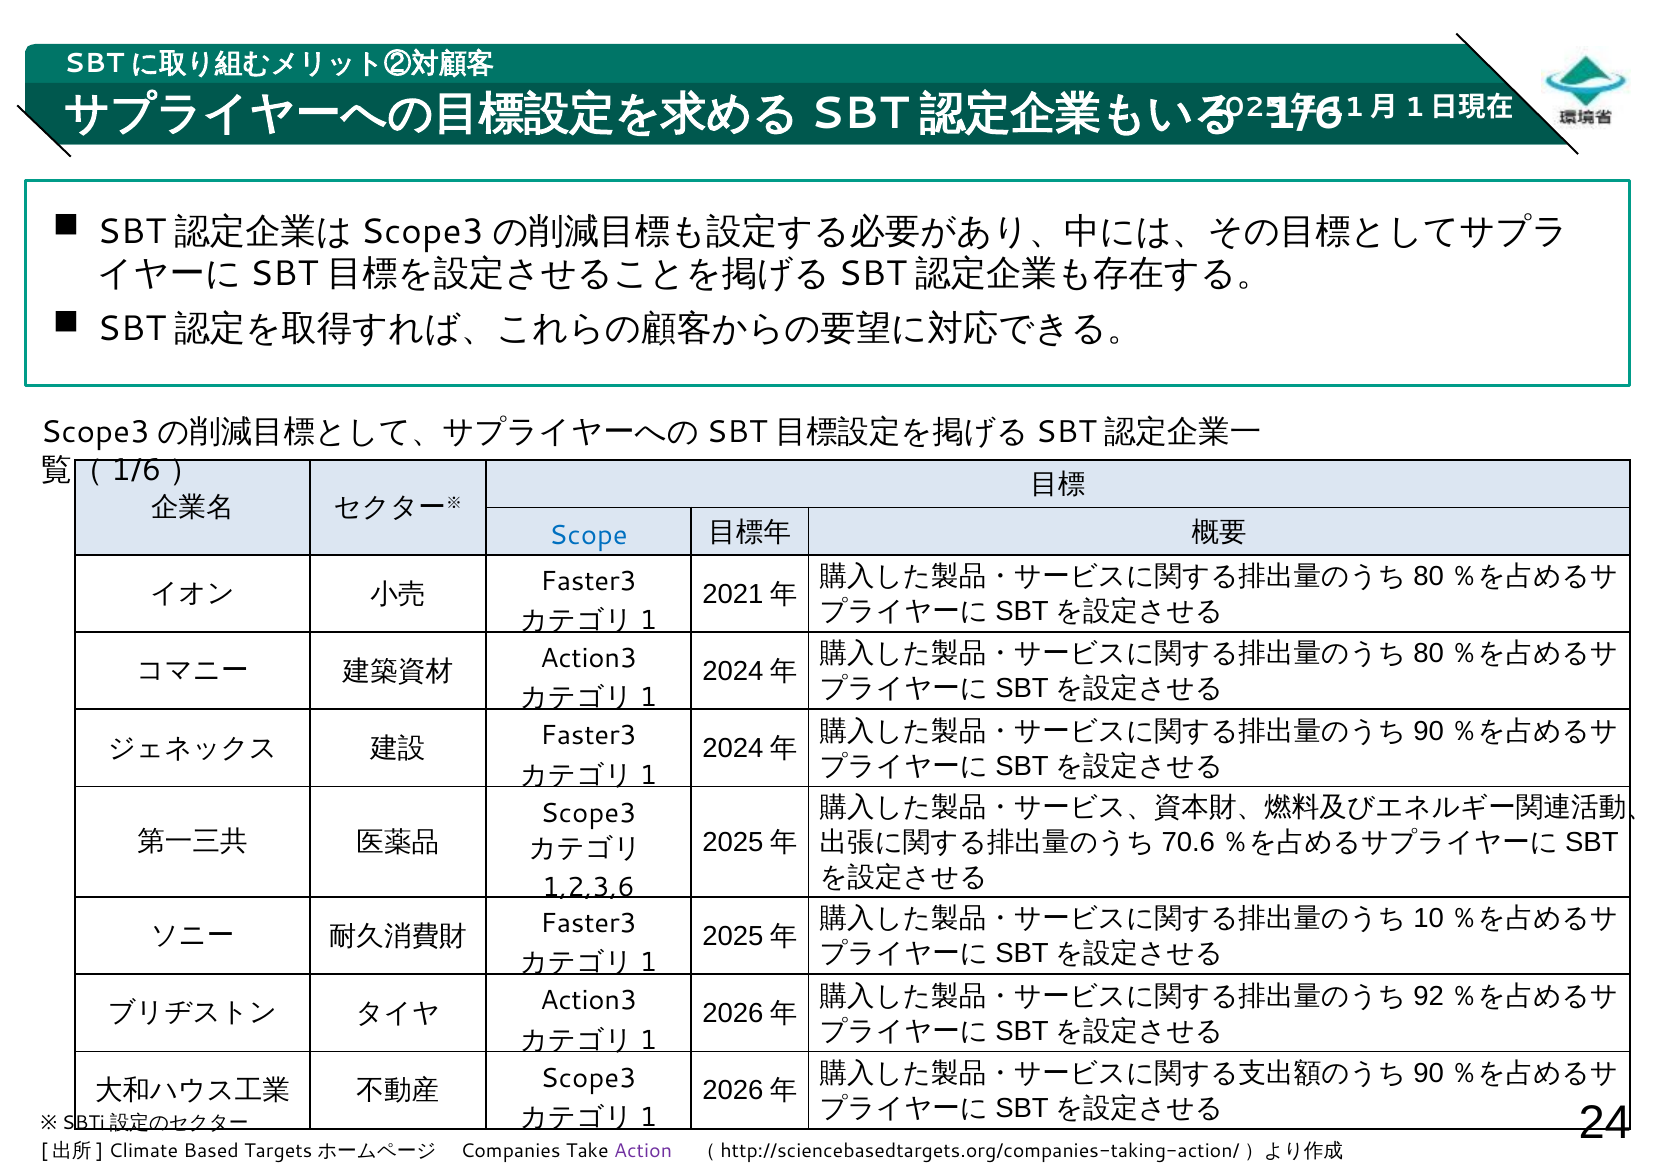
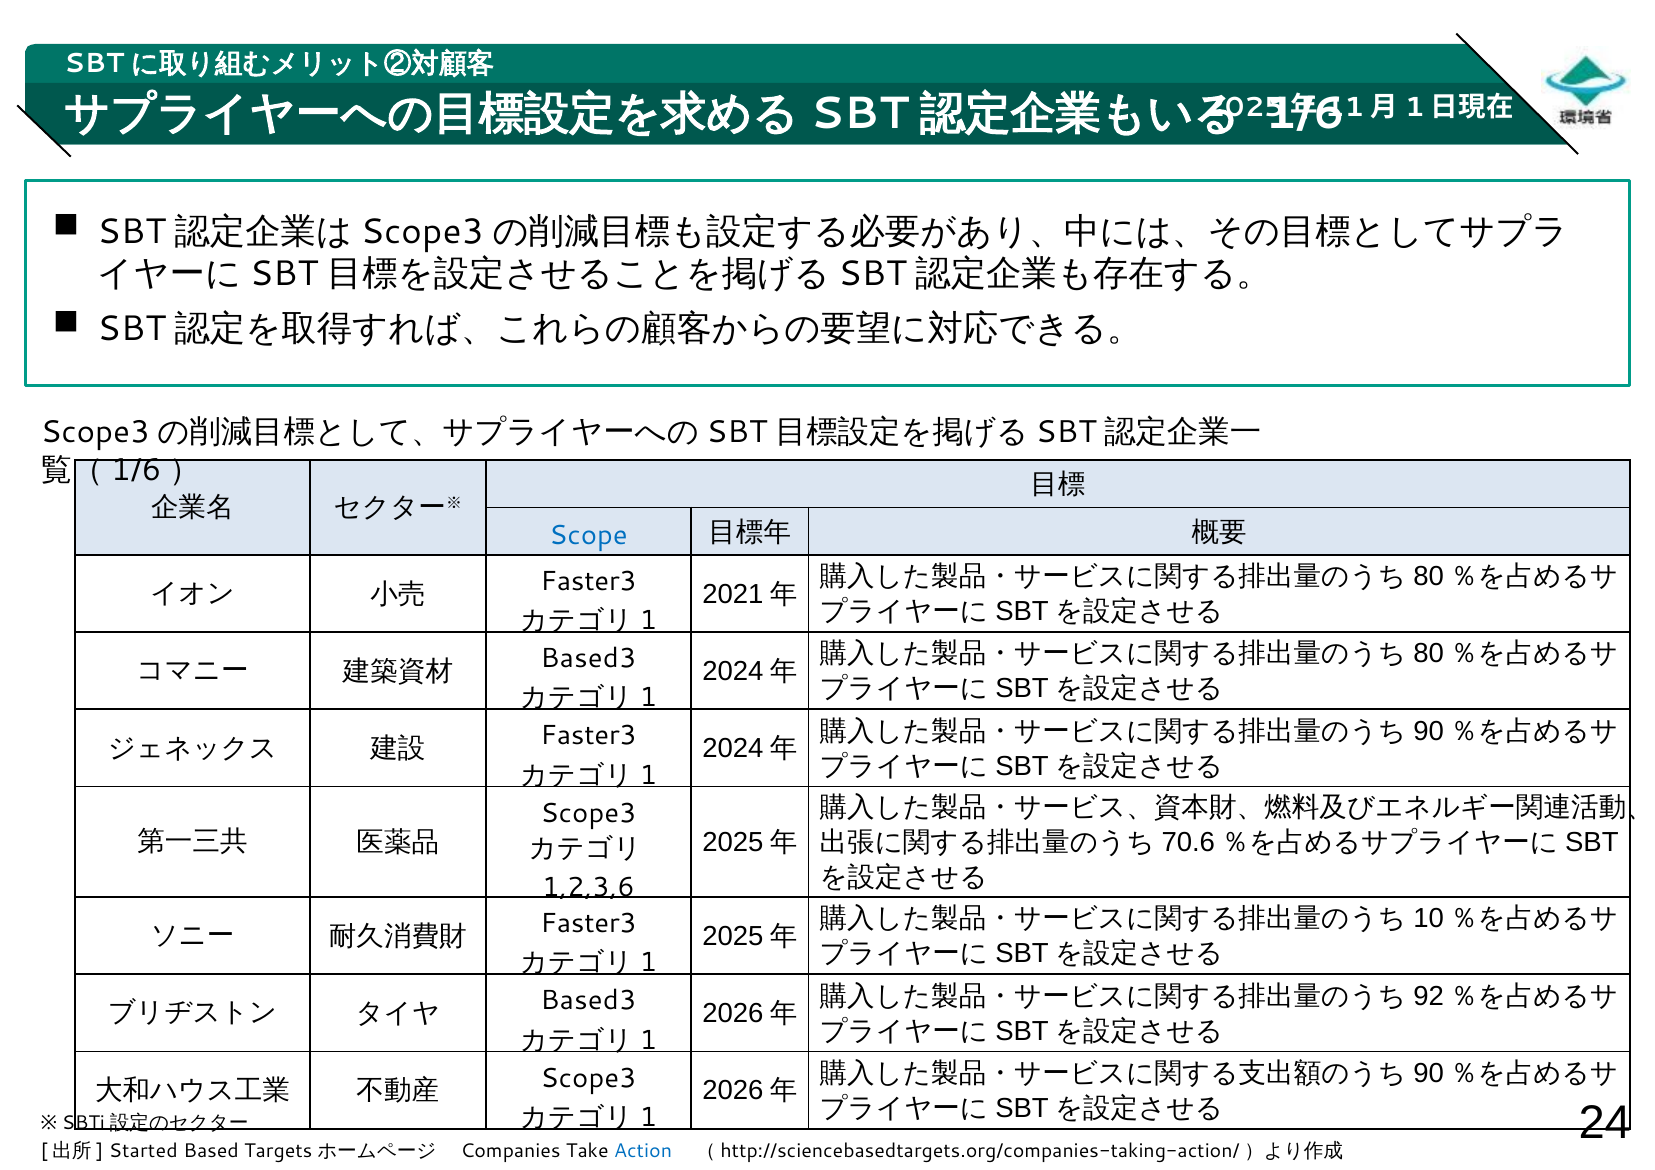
Action3: Action3 -> Based3 (588, 659)
Action3: Action3 -> Based3 (588, 1001)
Climate: Climate -> Started (143, 1151)
Action colour: purple -> blue (643, 1151)
